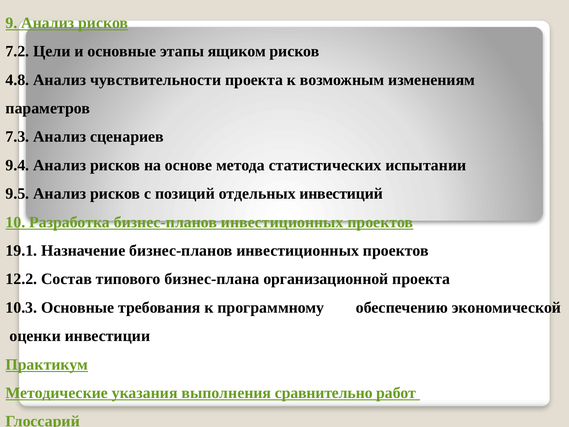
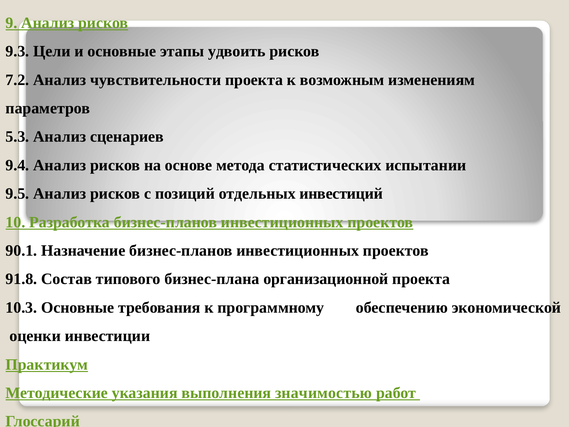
7.2: 7.2 -> 9.3 (17, 51)
ящиком: ящиком -> удвоить (237, 51)
4.8: 4.8 -> 7.2 (17, 80)
7.3: 7.3 -> 5.3 (17, 137)
19.1: 19.1 -> 90.1 (21, 250)
12.2: 12.2 -> 91.8 (21, 279)
сравнительно: сравнительно -> значимостью (324, 393)
